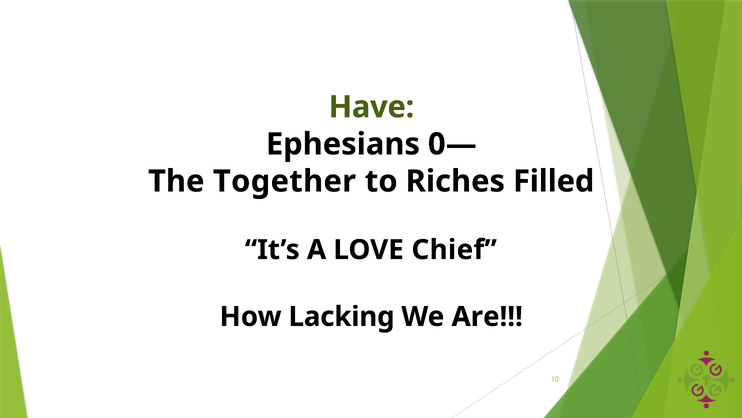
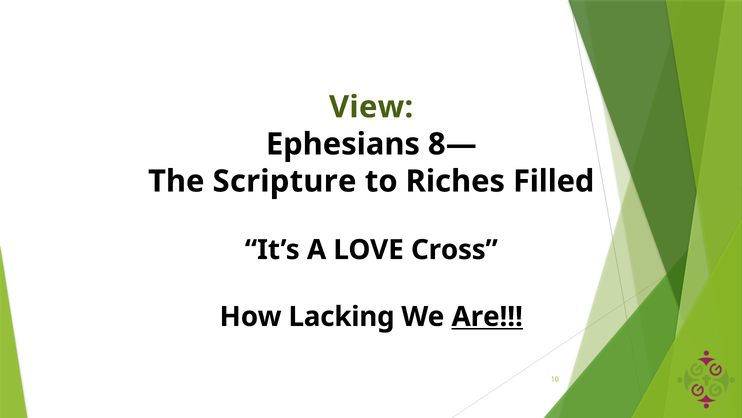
Have: Have -> View (371, 107)
0—: 0— -> 8— (452, 144)
Together: Together -> Scripture (284, 181)
Chief: Chief -> Cross (454, 250)
Are underline: none -> present (487, 316)
